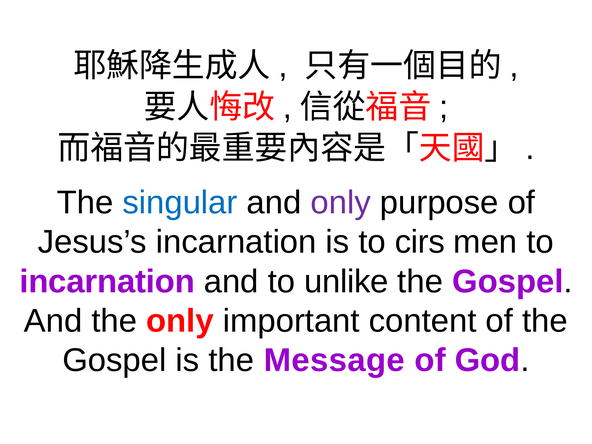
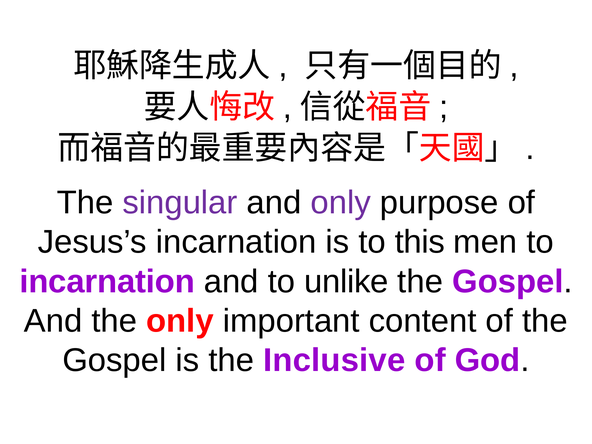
singular colour: blue -> purple (180, 203)
cirs: cirs -> this (420, 242)
Message: Message -> Inclusive (334, 360)
